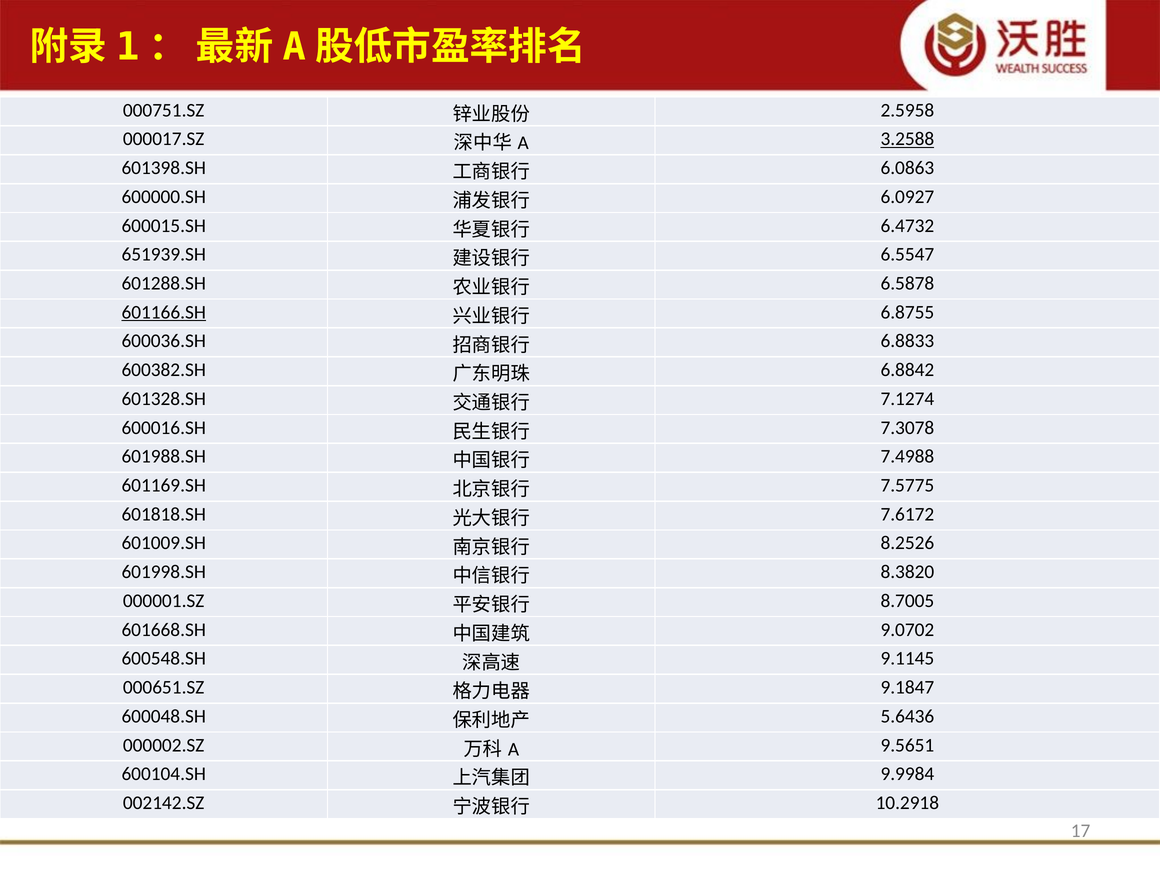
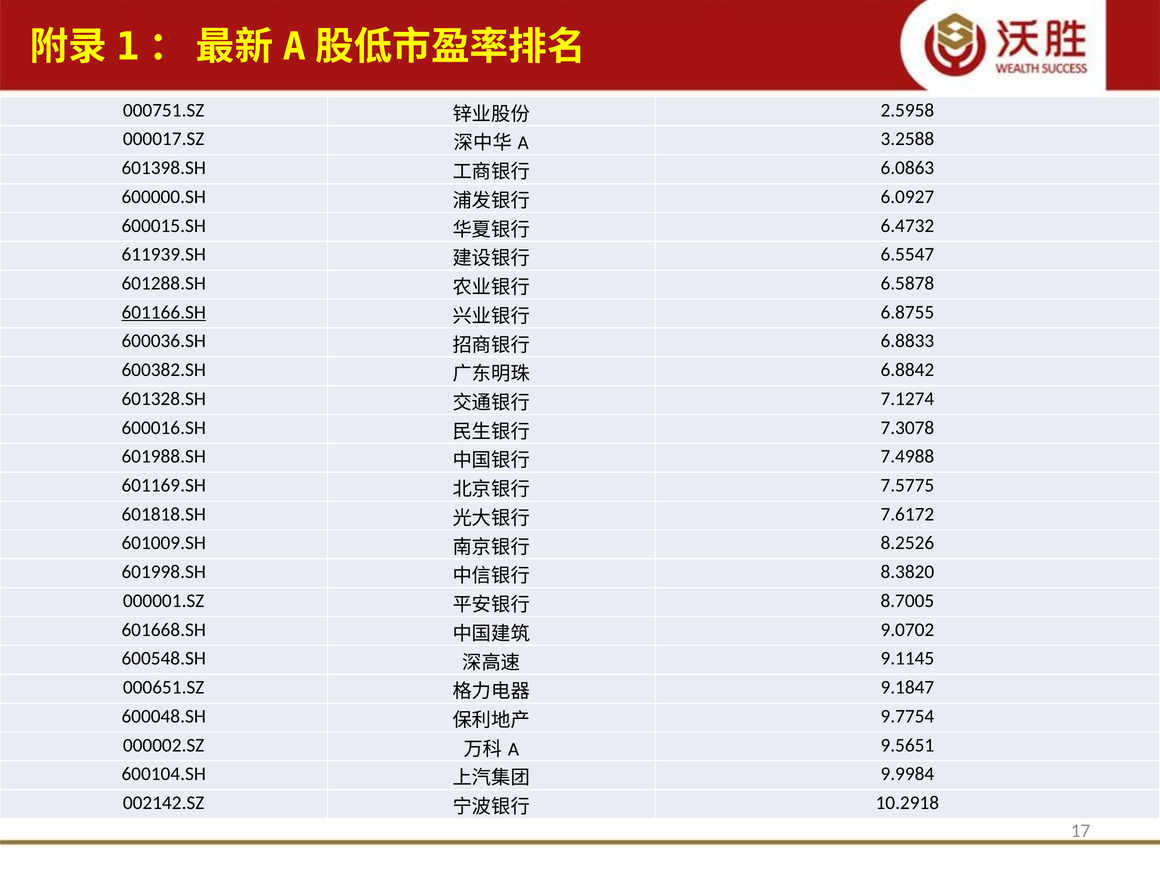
3.2588 underline: present -> none (907, 139)
651939.SH: 651939.SH -> 611939.SH (164, 254)
5.6436: 5.6436 -> 9.7754 (907, 716)
